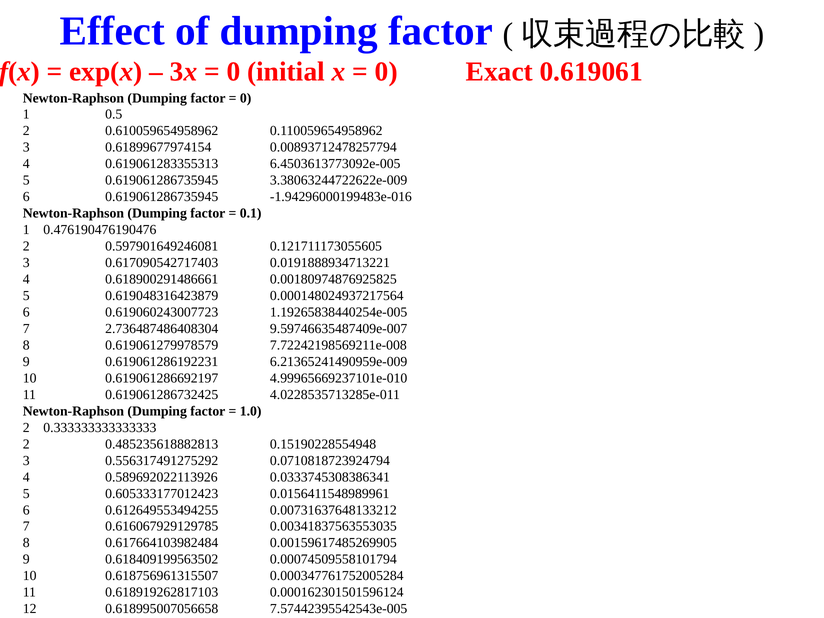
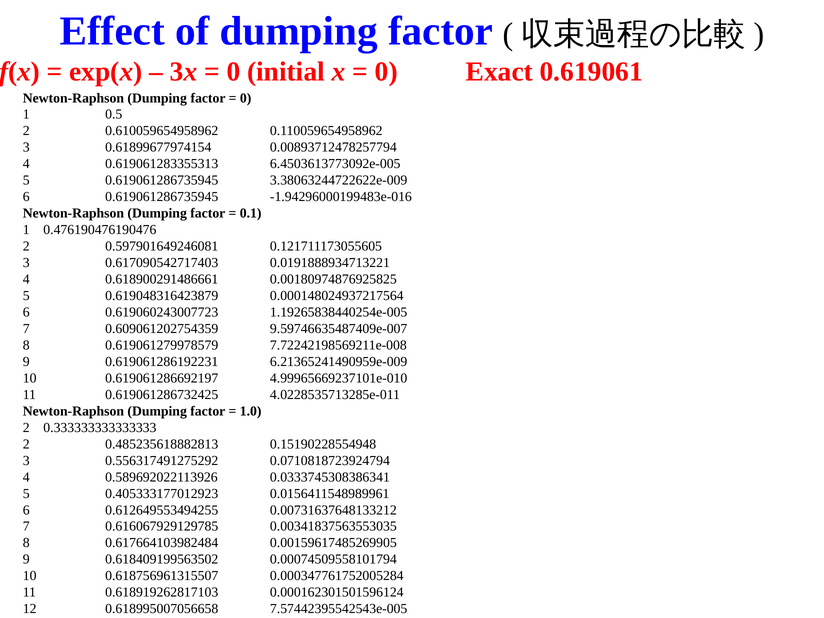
2.736487486408304: 2.736487486408304 -> 0.609061202754359 (162, 329)
0.605333177012423: 0.605333177012423 -> 0.405333177012923 (162, 494)
